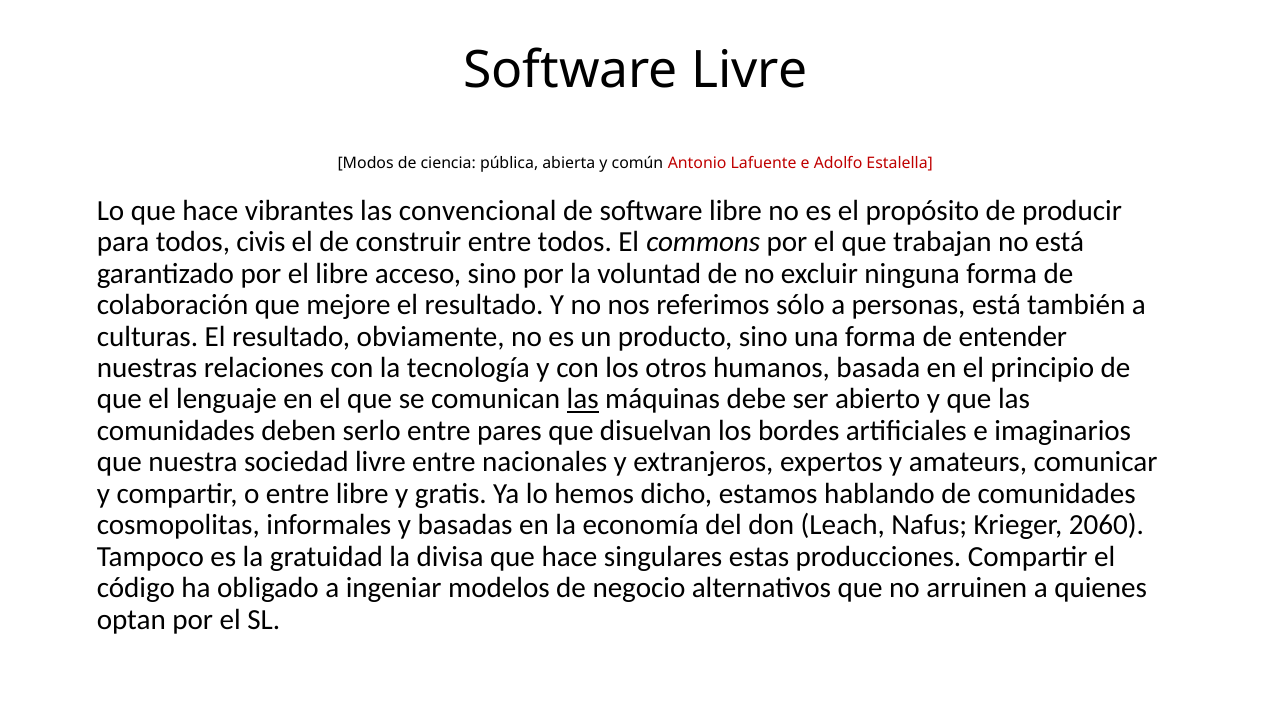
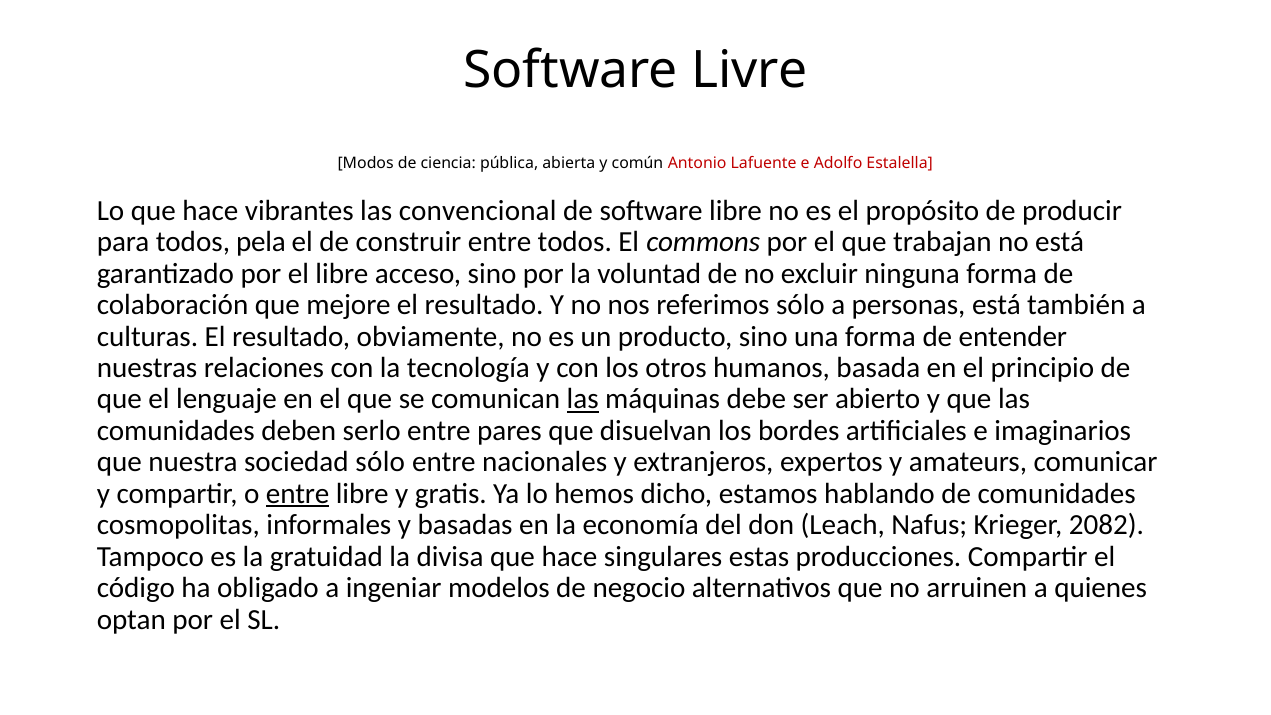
civis: civis -> pela (261, 242)
sociedad livre: livre -> sólo (380, 462)
entre underline: none -> present (298, 494)
2060: 2060 -> 2082 (1107, 525)
